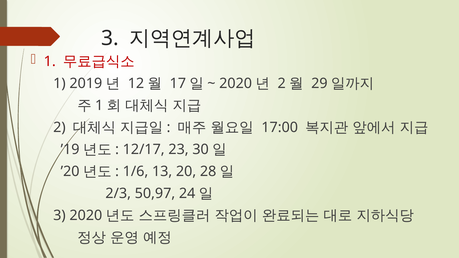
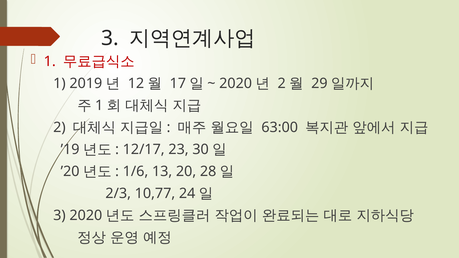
17:00: 17:00 -> 63:00 (280, 128)
50,97: 50,97 -> 10,77 (155, 194)
